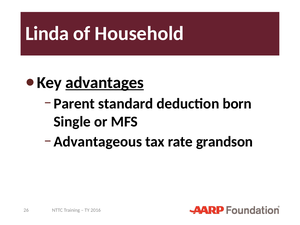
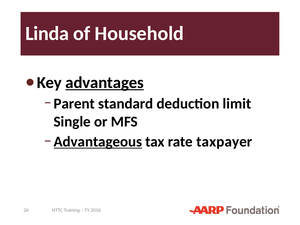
born: born -> limit (237, 104)
Advantageous underline: none -> present (98, 142)
grandson: grandson -> taxpayer (224, 142)
